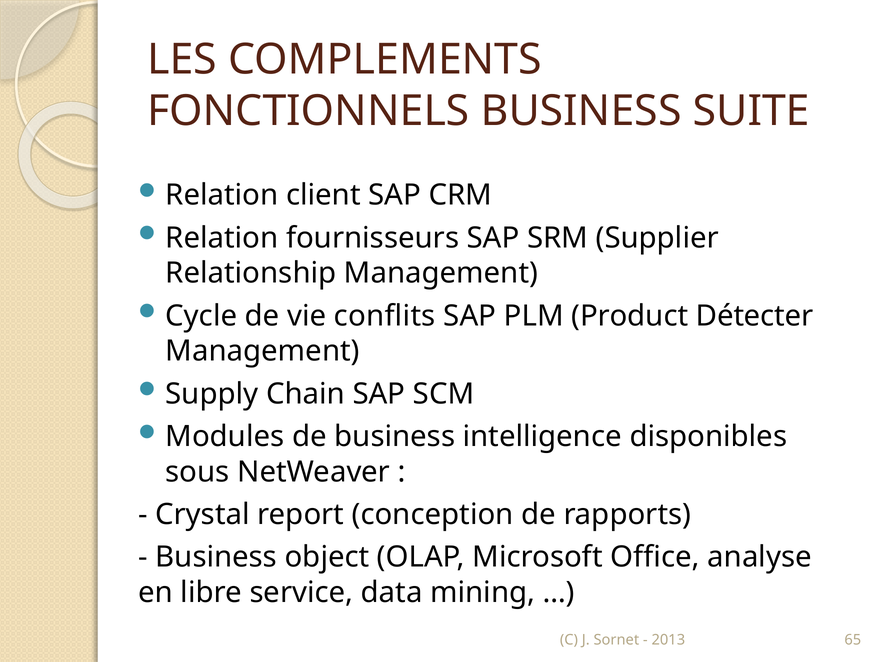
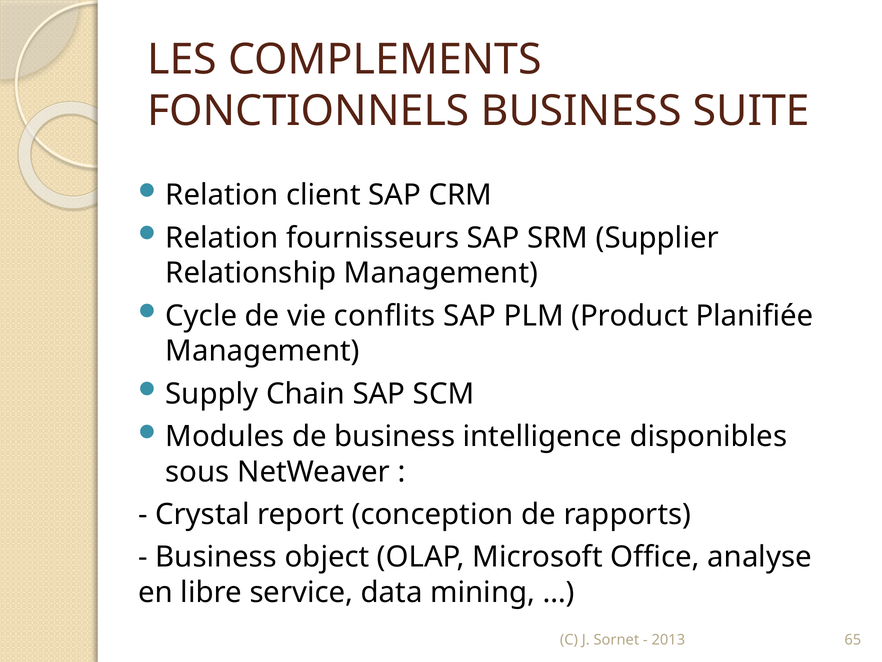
Détecter: Détecter -> Planifiée (754, 316)
